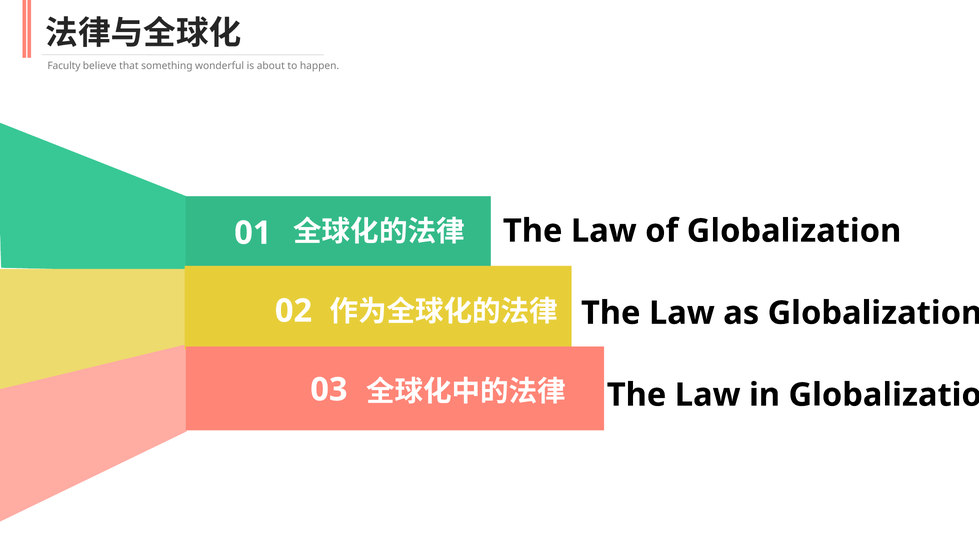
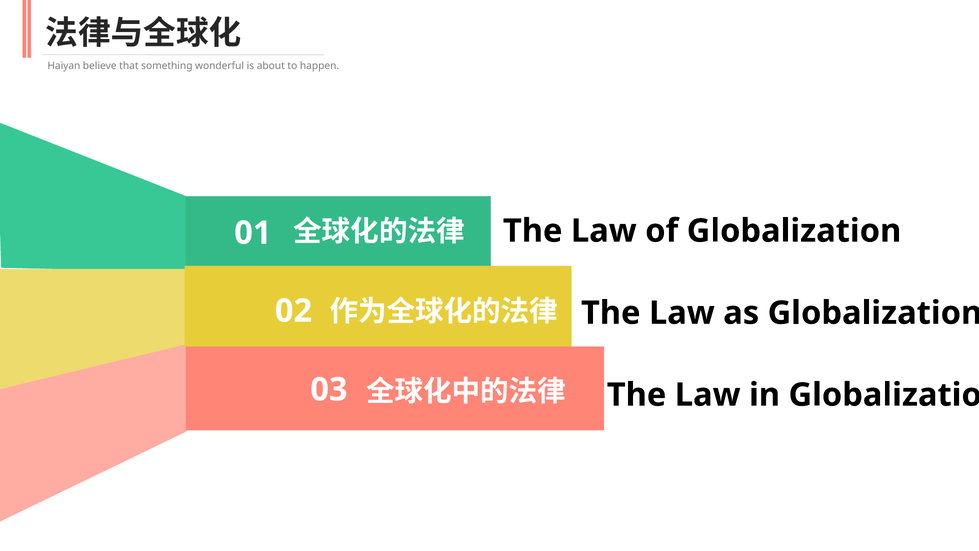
Faculty: Faculty -> Haiyan (64, 66)
